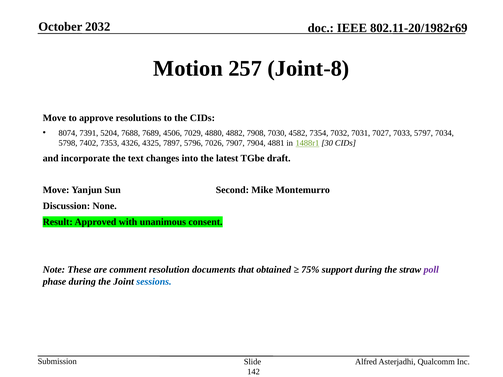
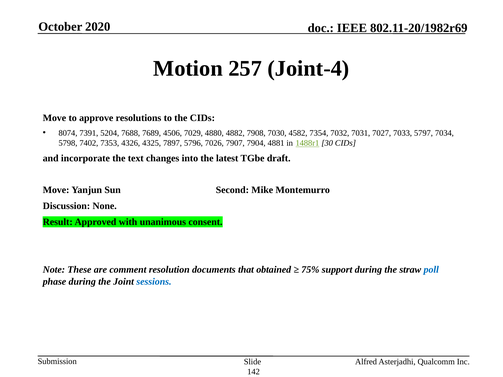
2032: 2032 -> 2020 (98, 27)
Joint-8: Joint-8 -> Joint-4 (308, 69)
poll colour: purple -> blue (431, 270)
